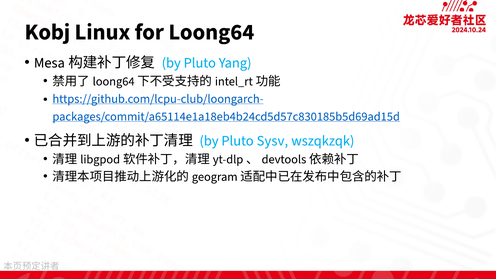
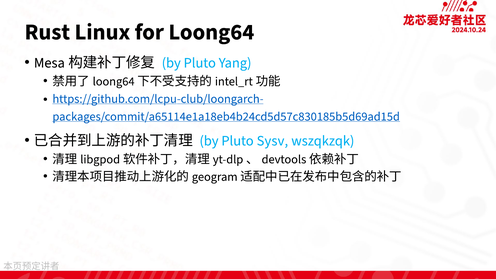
Kobj: Kobj -> Rust (47, 32)
